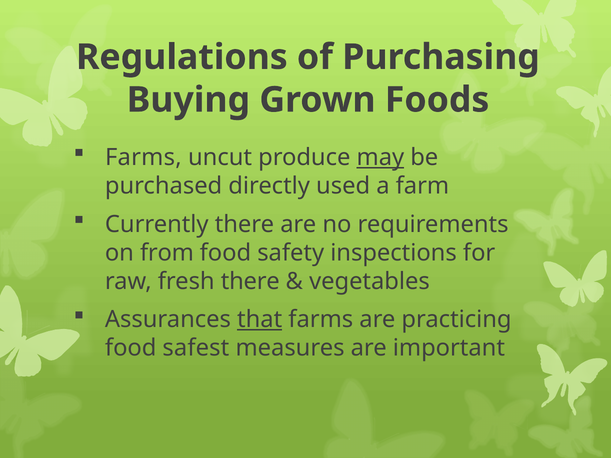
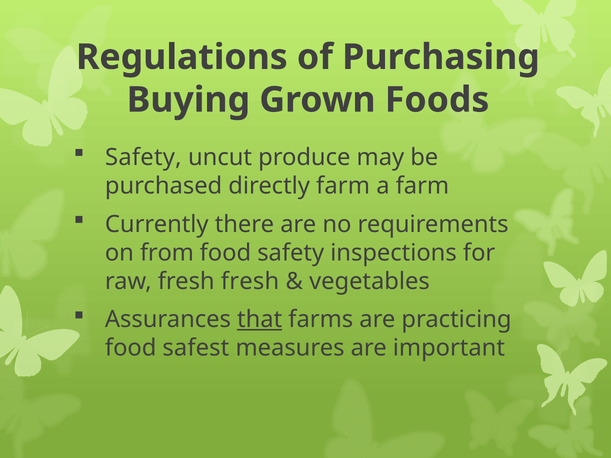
Farms: Farms -> Safety (143, 157)
may underline: present -> none (380, 157)
directly used: used -> farm (343, 186)
fresh there: there -> fresh (250, 281)
